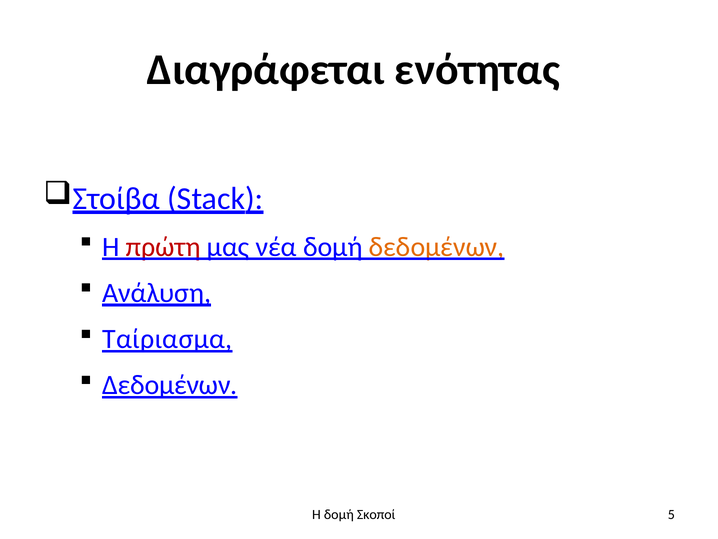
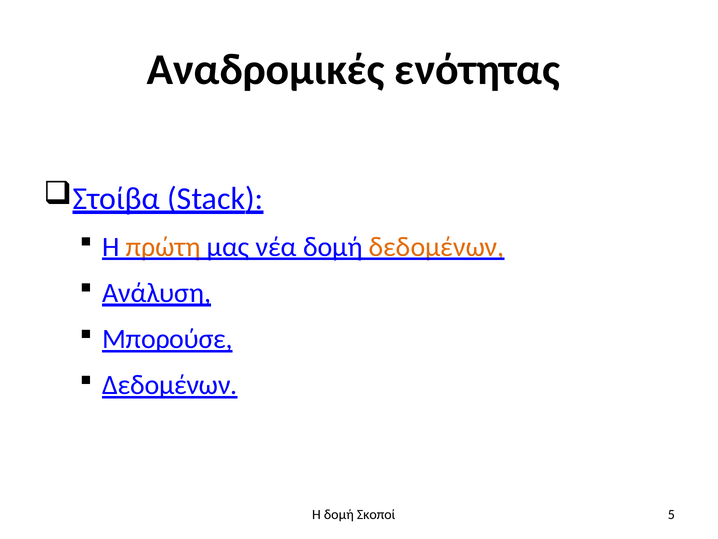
Διαγράφεται: Διαγράφεται -> Αναδρομικές (266, 70)
πρώτη colour: red -> orange (163, 247)
Ταίριασμα: Ταίριασμα -> Μπορούσε (168, 339)
